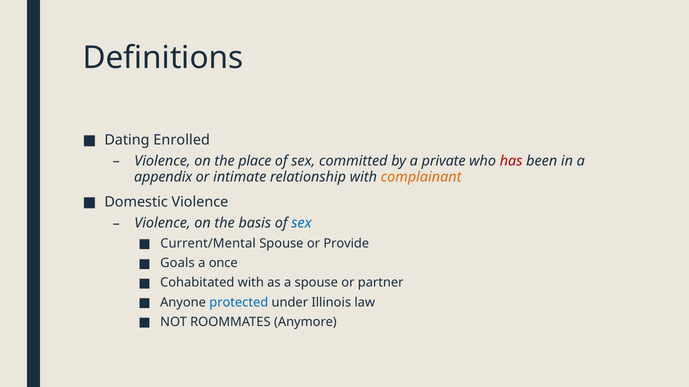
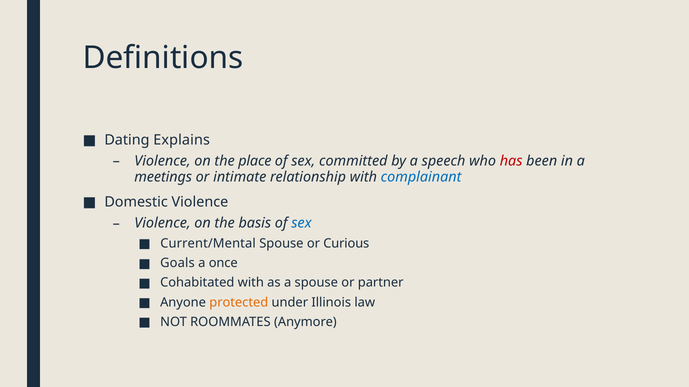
Enrolled: Enrolled -> Explains (182, 140)
private: private -> speech (444, 161)
appendix: appendix -> meetings (163, 177)
complainant colour: orange -> blue (421, 177)
Provide: Provide -> Curious (346, 244)
protected colour: blue -> orange (239, 303)
